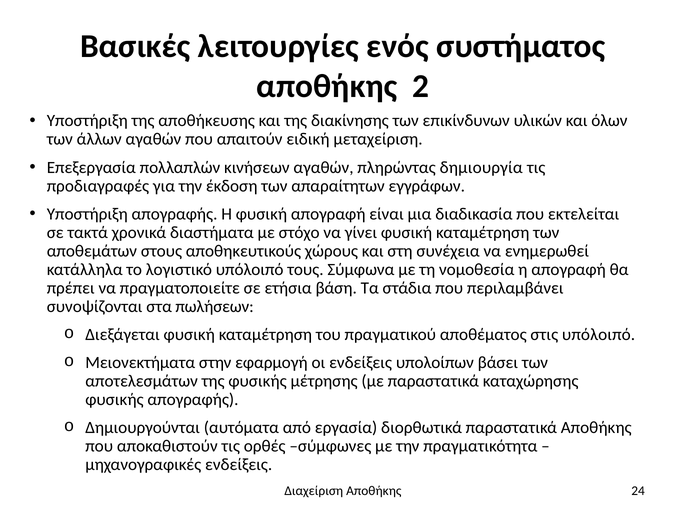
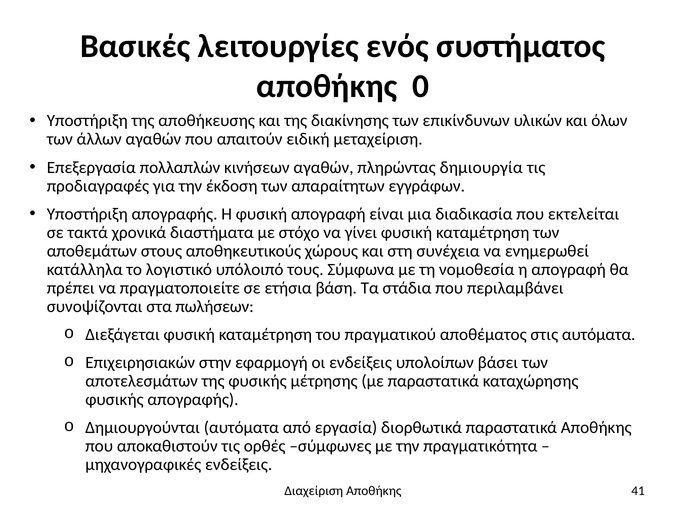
2: 2 -> 0 (421, 86)
στις υπόλοιπό: υπόλοιπό -> αυτόματα (599, 335)
Μειονεκτήματα: Μειονεκτήματα -> Επιχειρησιακών (140, 363)
24: 24 -> 41 (638, 491)
